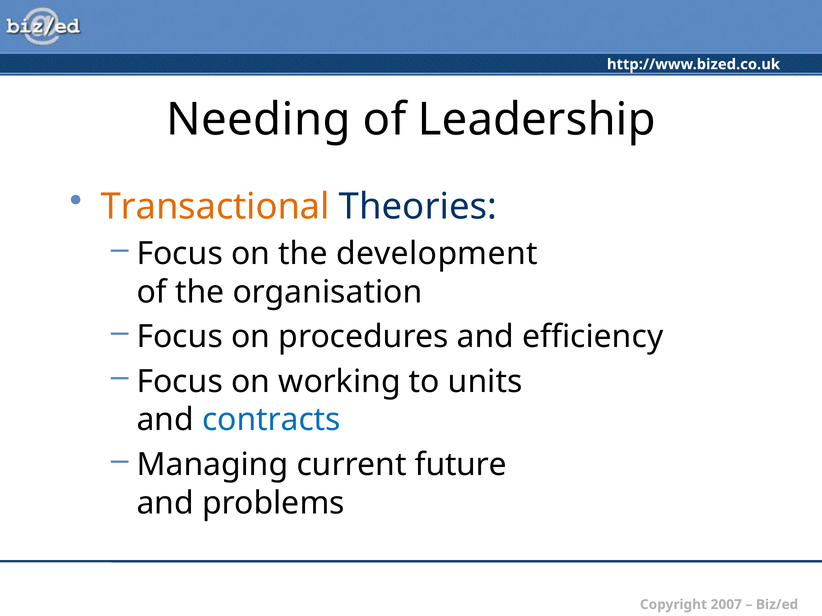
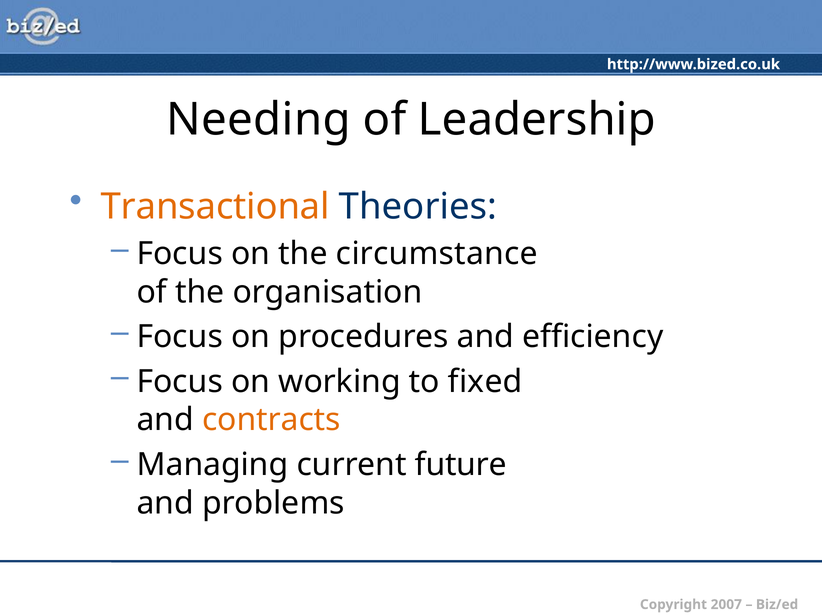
development: development -> circumstance (437, 254)
units: units -> fixed (485, 382)
contracts colour: blue -> orange (271, 420)
